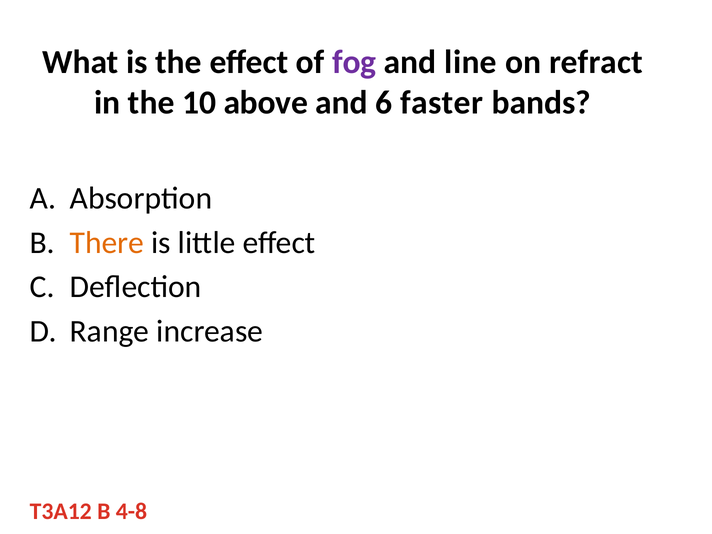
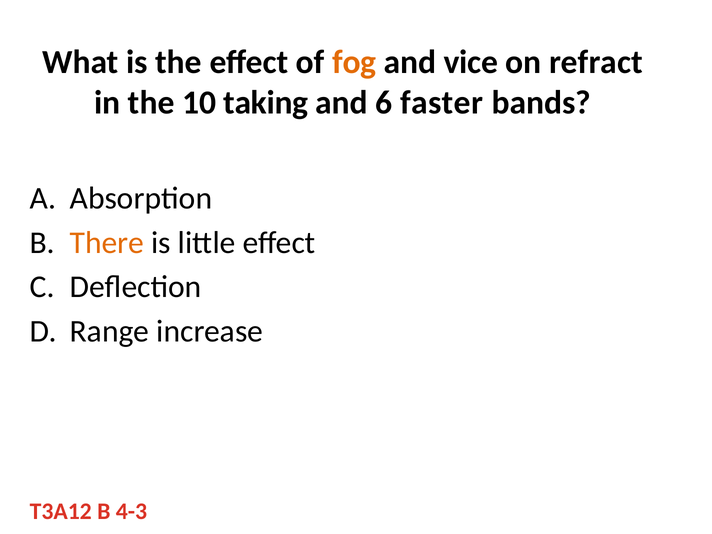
fog colour: purple -> orange (354, 62)
line: line -> vice (471, 62)
above: above -> taking (266, 102)
4-8: 4-8 -> 4-3 (131, 511)
